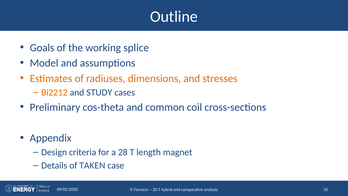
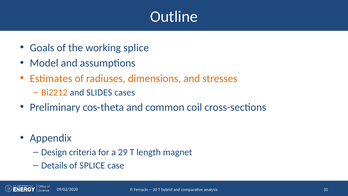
STUDY: STUDY -> SLIDES (99, 92)
28: 28 -> 29 (123, 152)
of TAKEN: TAKEN -> SPLICE (92, 165)
